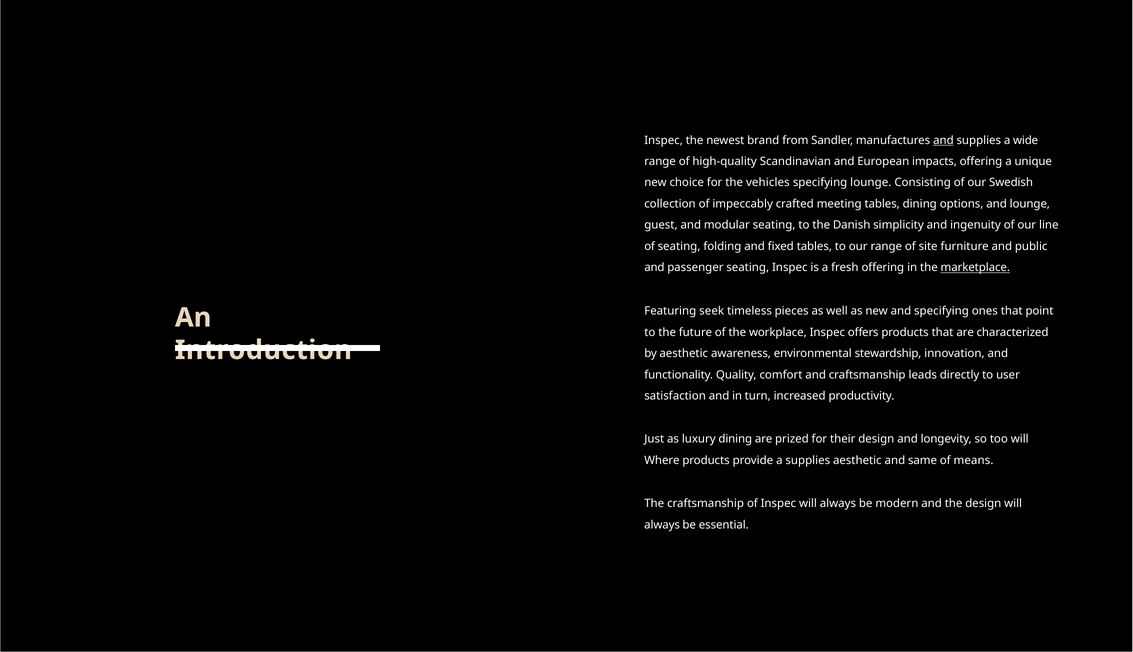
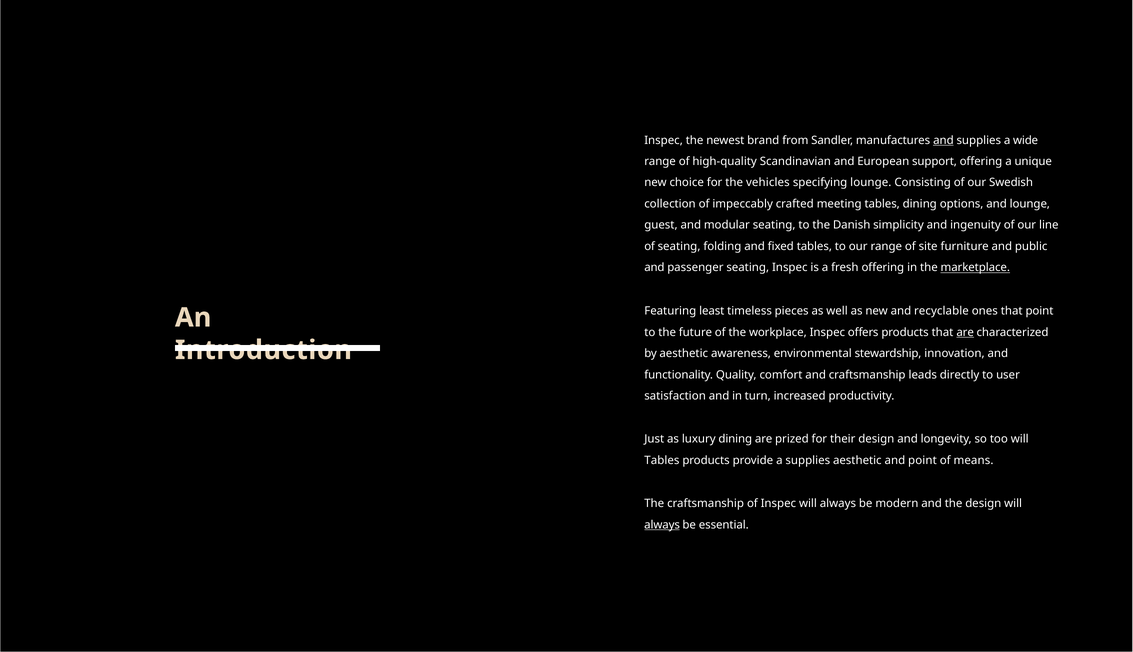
impacts: impacts -> support (934, 162)
seek: seek -> least (712, 311)
and specifying: specifying -> recyclable (941, 311)
are underline: none -> present (965, 332)
Where: Where -> Tables (662, 461)
and same: same -> point (922, 461)
always underline: none -> present (662, 525)
